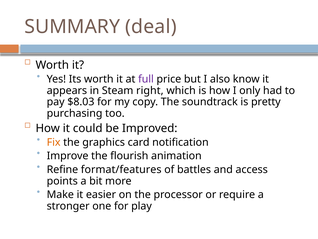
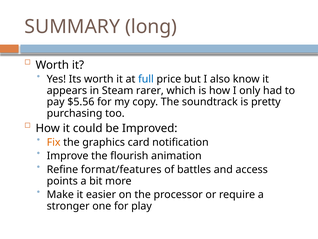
deal: deal -> long (151, 27)
full colour: purple -> blue (146, 79)
right: right -> rarer (150, 90)
$8.03: $8.03 -> $5.56 (81, 102)
